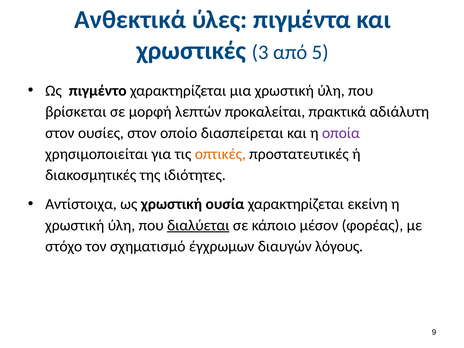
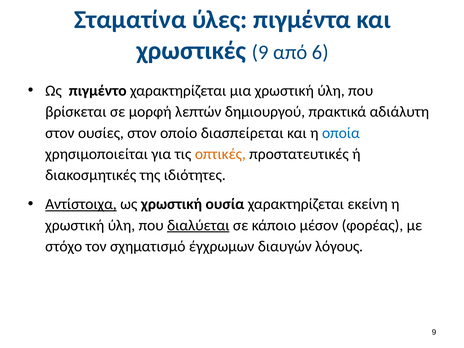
Ανθεκτικά: Ανθεκτικά -> Σταματίνα (130, 20)
χρωστικές 3: 3 -> 9 (260, 52)
5: 5 -> 6 (320, 52)
προκαλείται: προκαλείται -> δημιουργού (265, 112)
οποία colour: purple -> blue (341, 133)
Αντίστοιχα underline: none -> present (81, 204)
